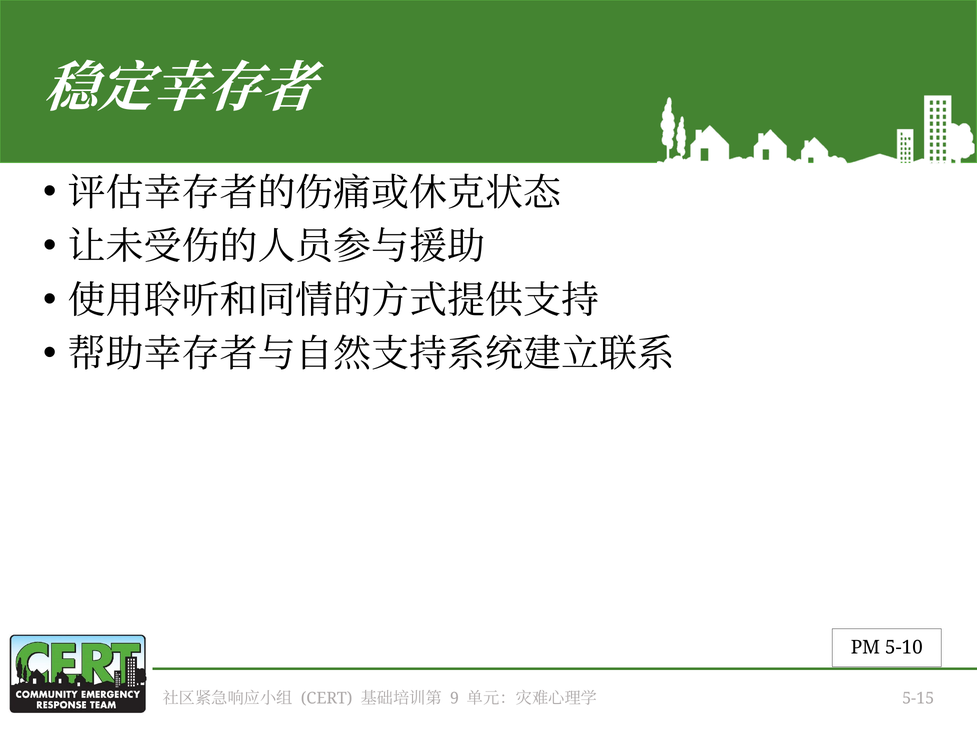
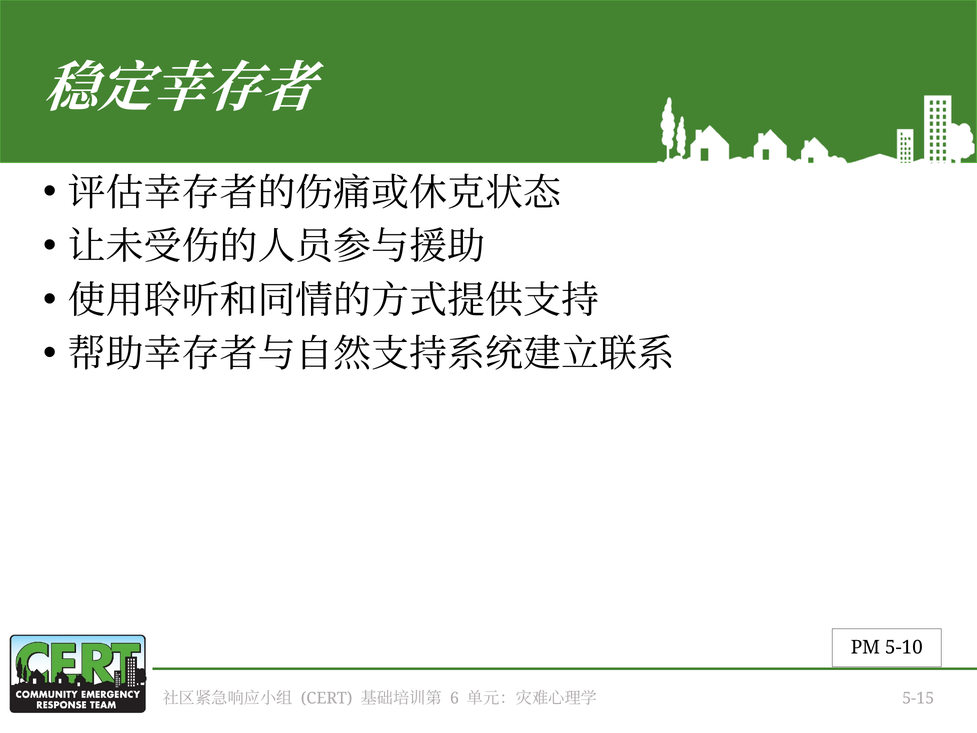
9: 9 -> 6 (454, 698)
